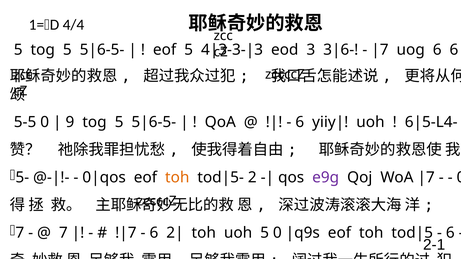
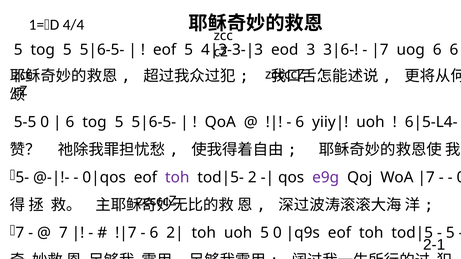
9: 9 -> 6 (70, 122)
toh colour: orange -> purple (177, 178)
6: 6 -> 5 (450, 233)
